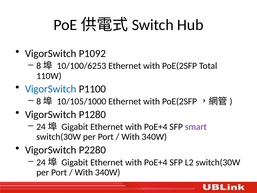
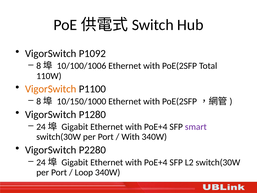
10/100/6253: 10/100/6253 -> 10/100/1006 (81, 66)
VigorSwitch colour: blue -> orange (51, 89)
10/105/1000: 10/105/1000 -> 10/150/1000 (81, 101)
With: With -> Loop (84, 172)
